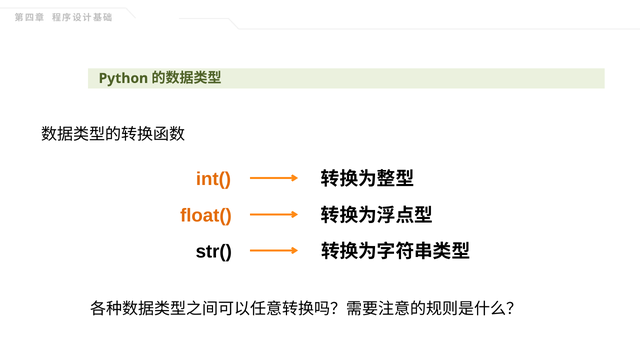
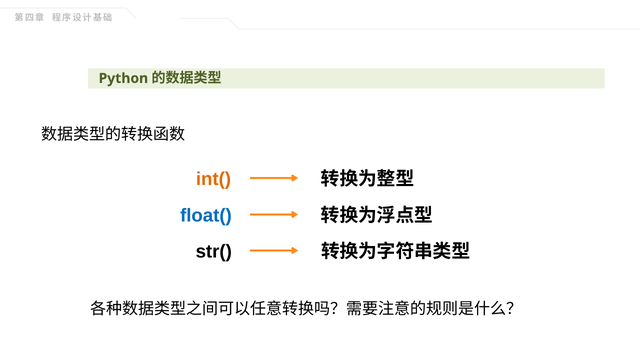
float( colour: orange -> blue (206, 216)
